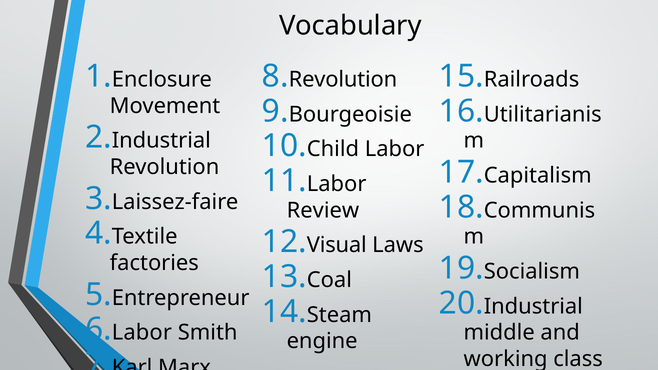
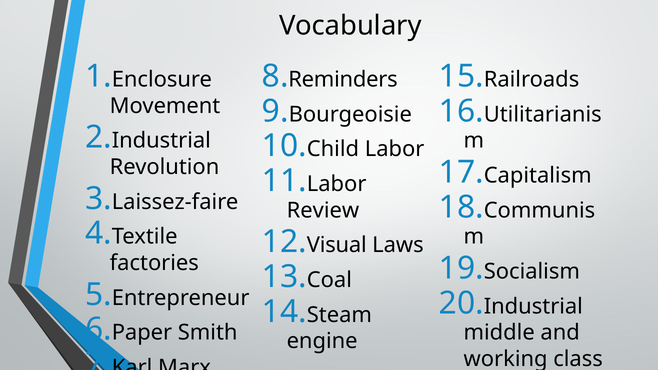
Revolution: Revolution -> Reminders (343, 80)
Labor: Labor -> Paper (142, 333)
